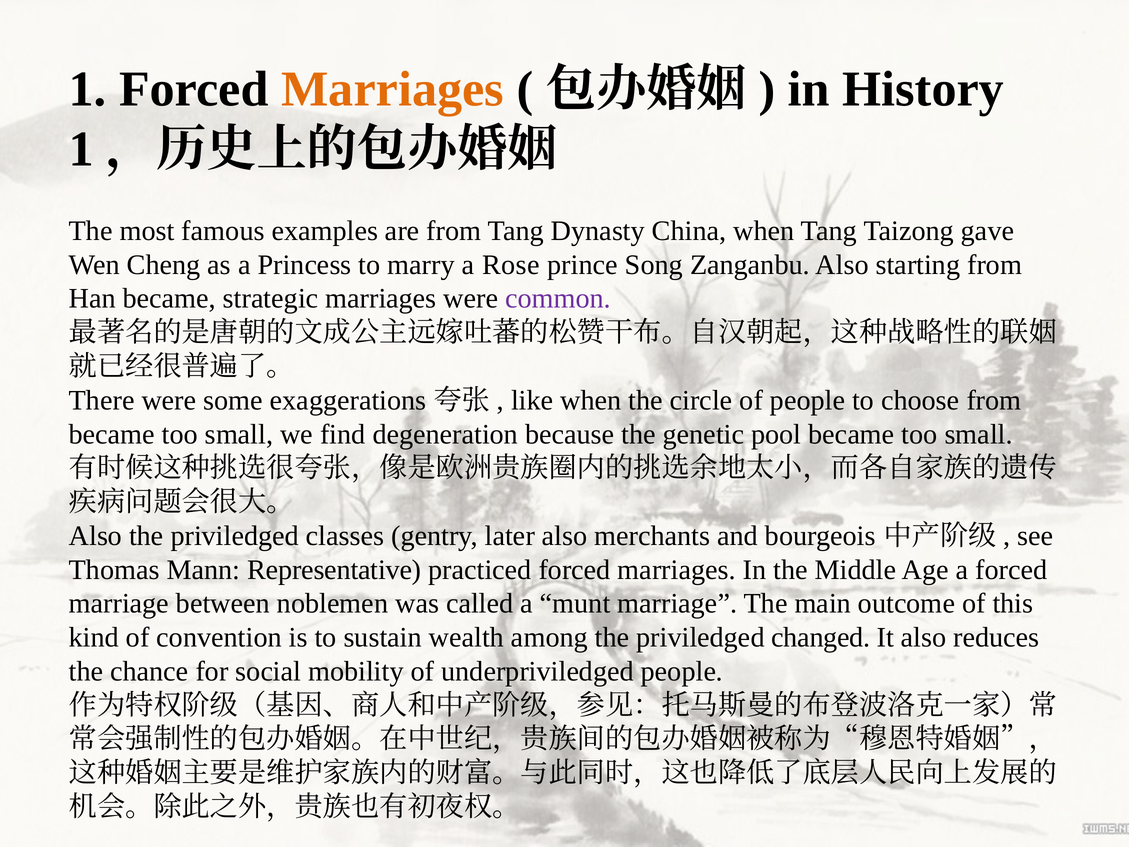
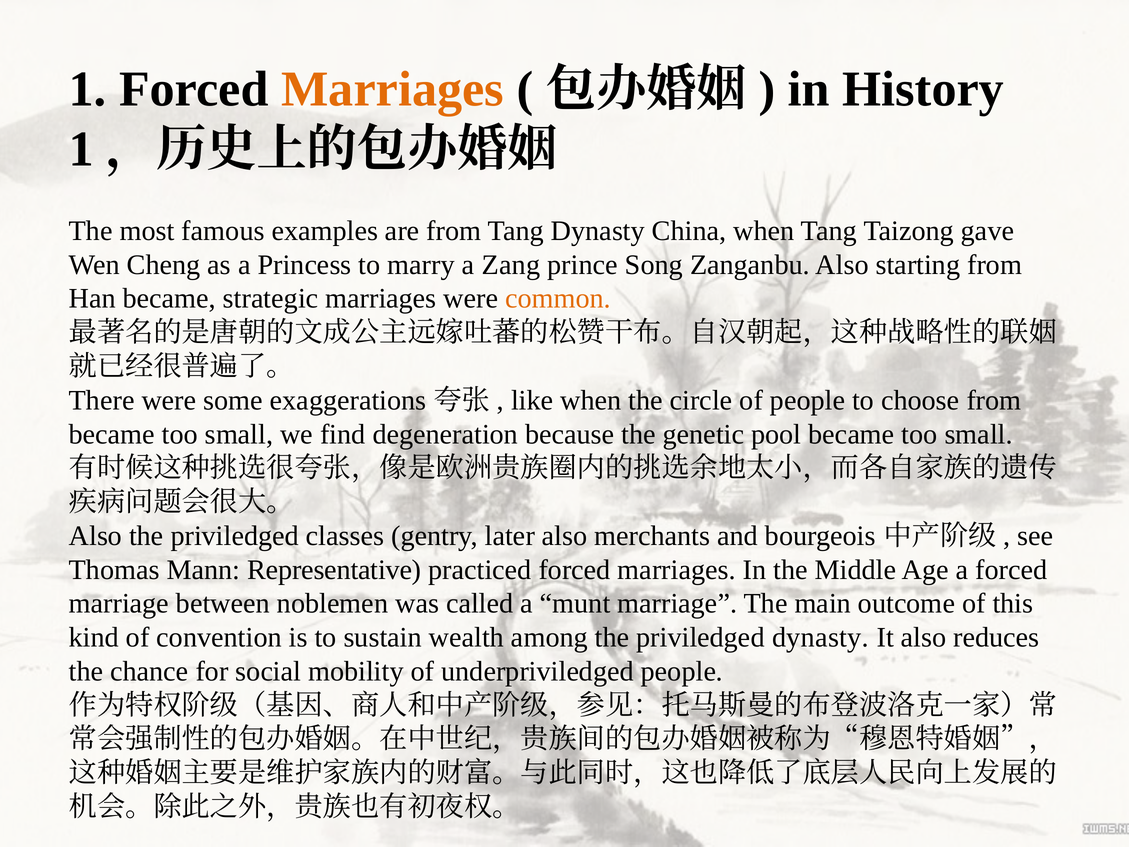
Rose: Rose -> Zang (511, 265)
common colour: purple -> orange (558, 299)
priviledged changed: changed -> dynasty (820, 637)
